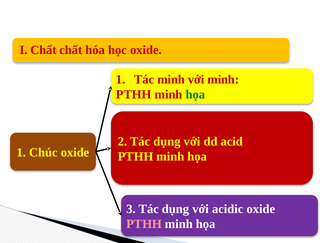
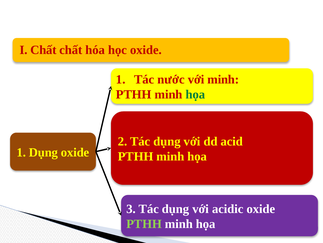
Tác minh: minh -> nước (171, 79)
1 Chúc: Chúc -> Dụng (43, 152)
PTHH colour: pink -> light green (144, 223)
